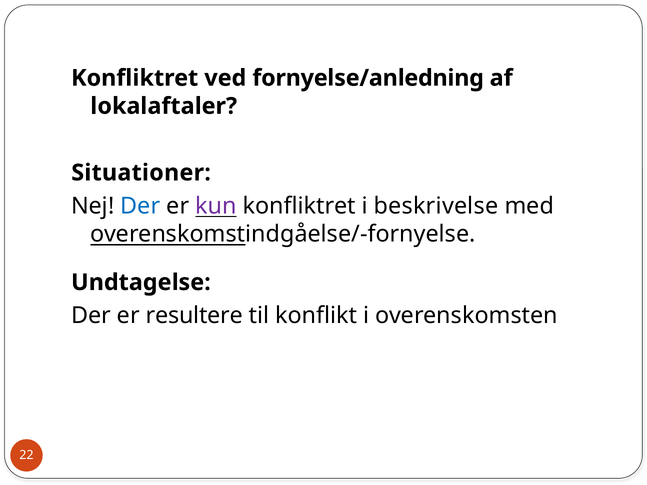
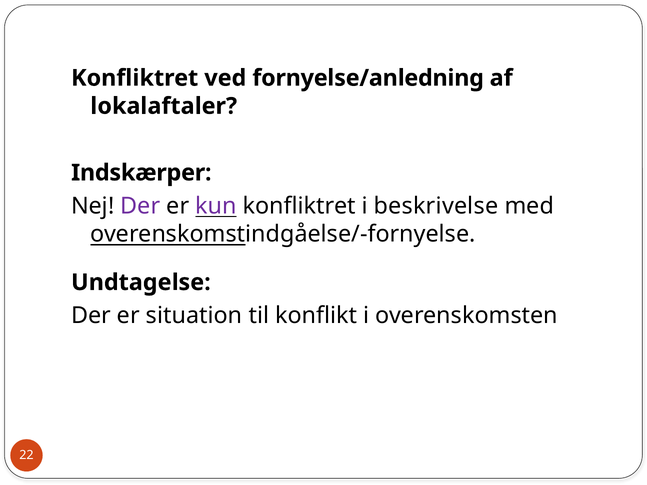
Situationer: Situationer -> Indskærper (141, 173)
Der colour: blue -> purple (140, 206)
resultere: resultere -> situation (194, 316)
